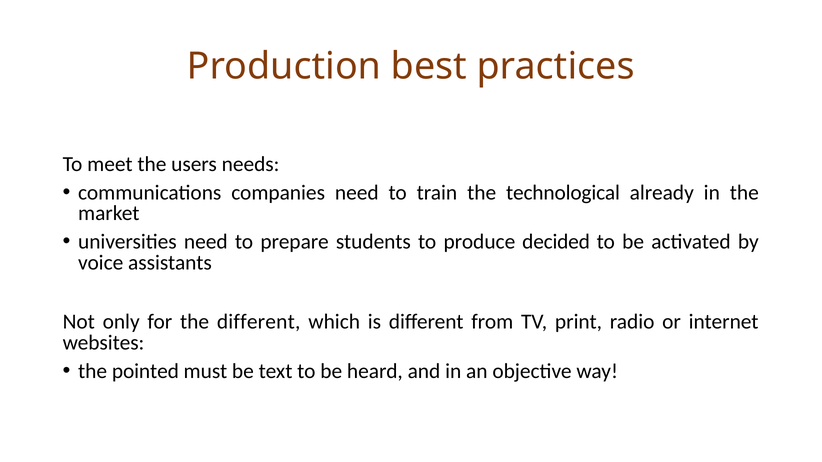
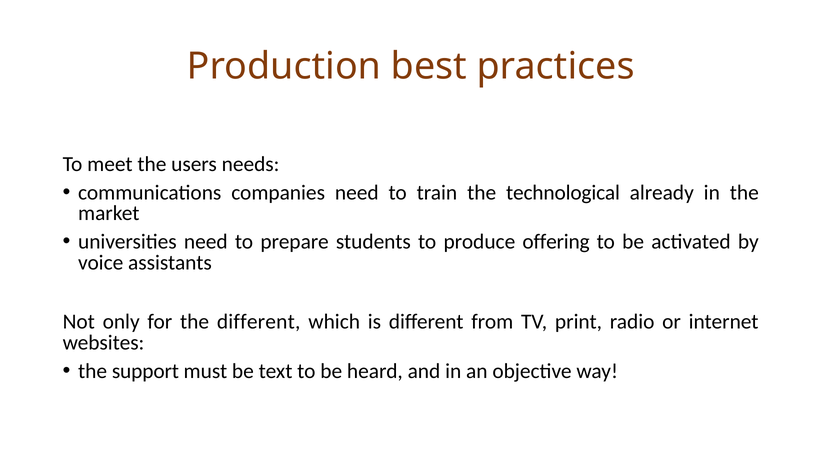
decided: decided -> offering (556, 242)
pointed: pointed -> support (145, 371)
